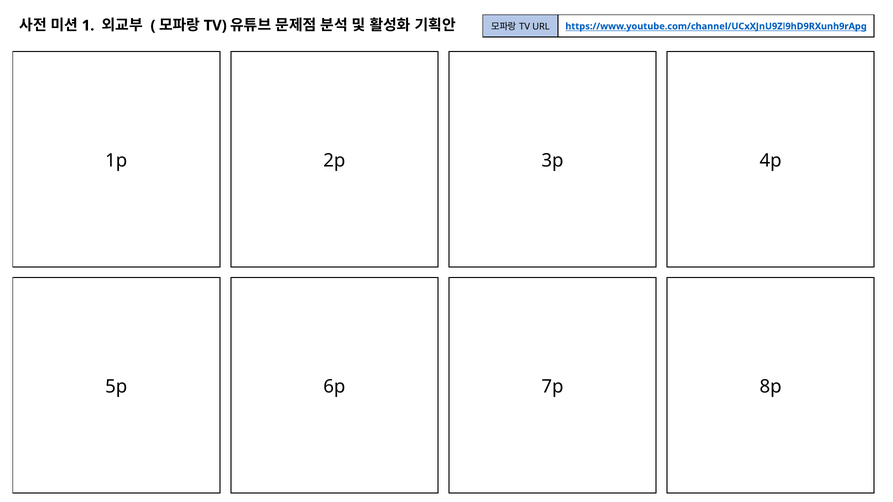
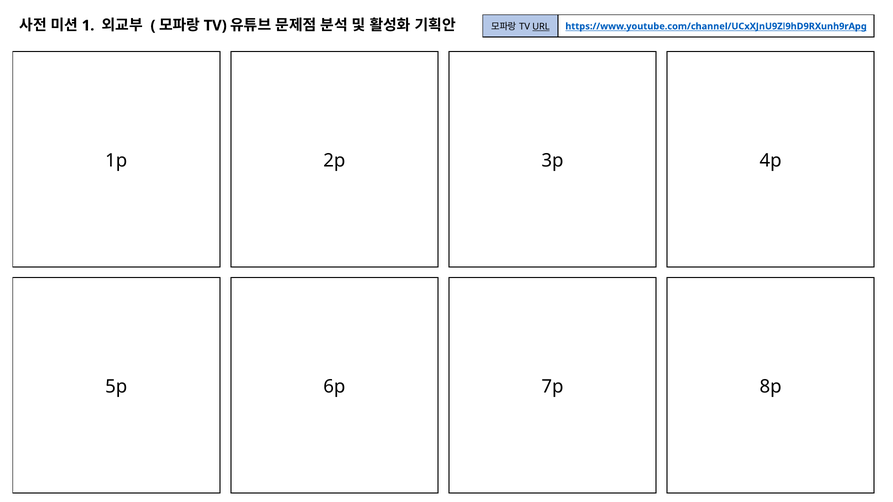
URL underline: none -> present (541, 27)
